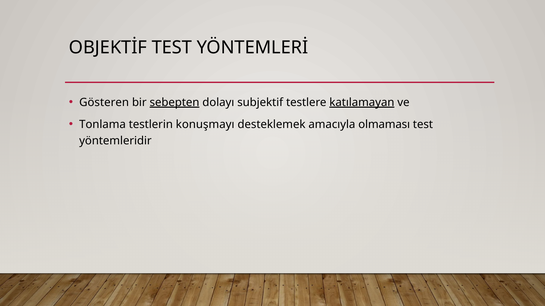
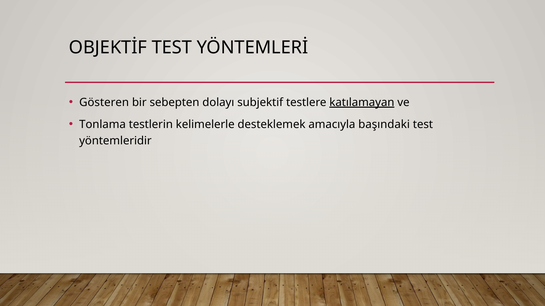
sebepten underline: present -> none (175, 102)
konuşmayı: konuşmayı -> kelimelerle (205, 125)
olmaması: olmaması -> başındaki (384, 125)
